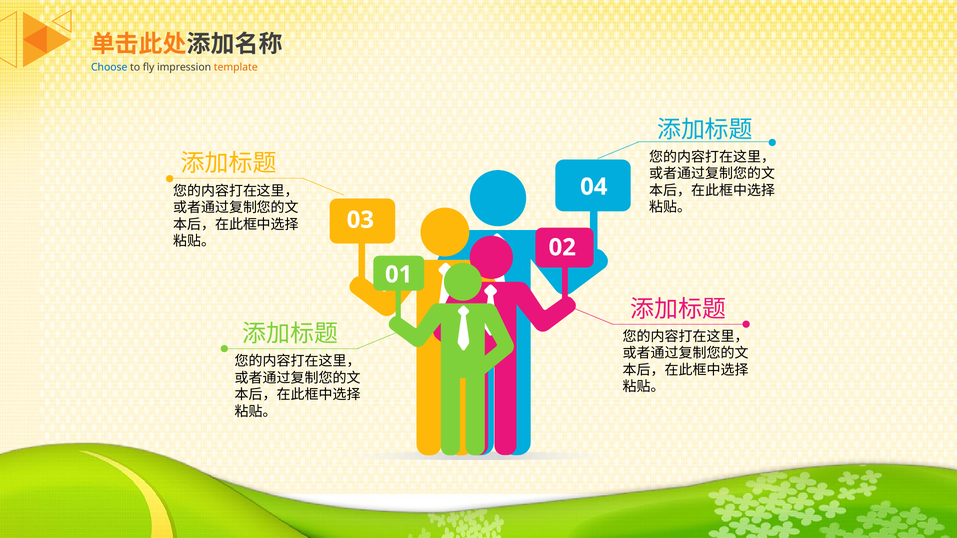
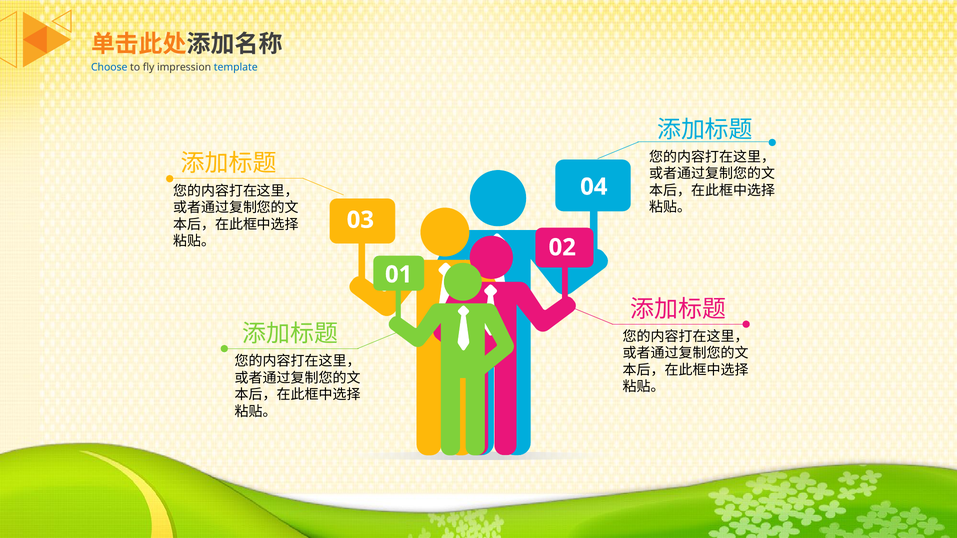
template colour: orange -> blue (236, 67)
